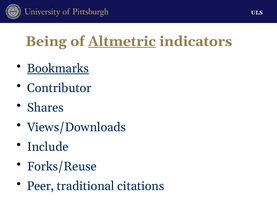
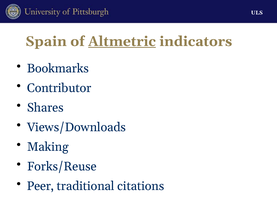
Being: Being -> Spain (46, 41)
Bookmarks underline: present -> none (58, 68)
Include: Include -> Making (48, 147)
